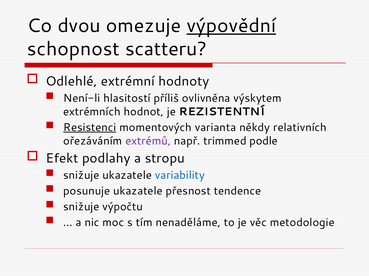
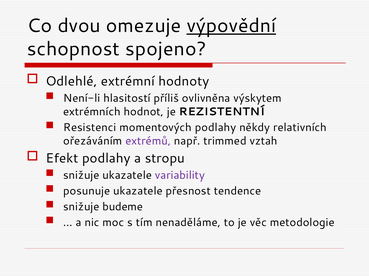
scatteru: scatteru -> spojeno (166, 49)
Resistenci underline: present -> none (90, 128)
momentových varianta: varianta -> podlahy (215, 128)
podle: podle -> vztah (264, 141)
variability colour: blue -> purple (180, 176)
výpočtu: výpočtu -> budeme (123, 207)
